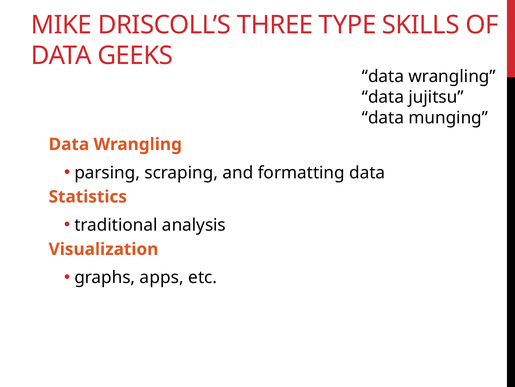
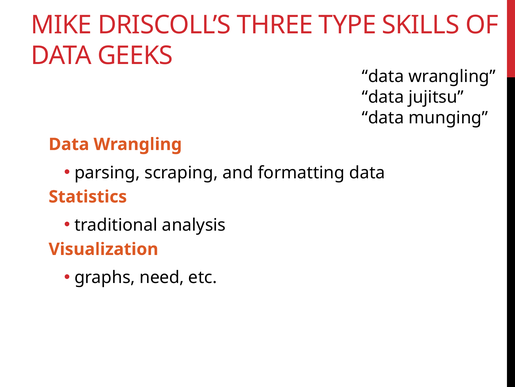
apps: apps -> need (162, 277)
